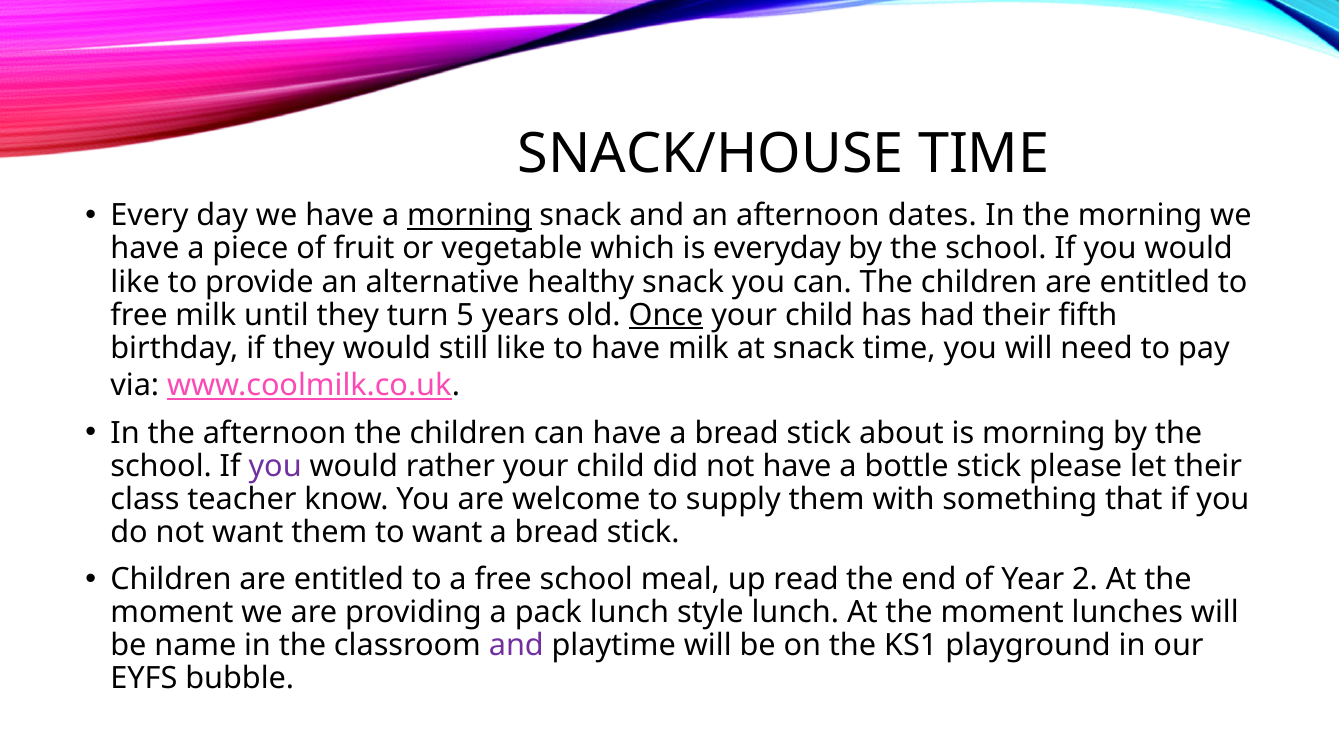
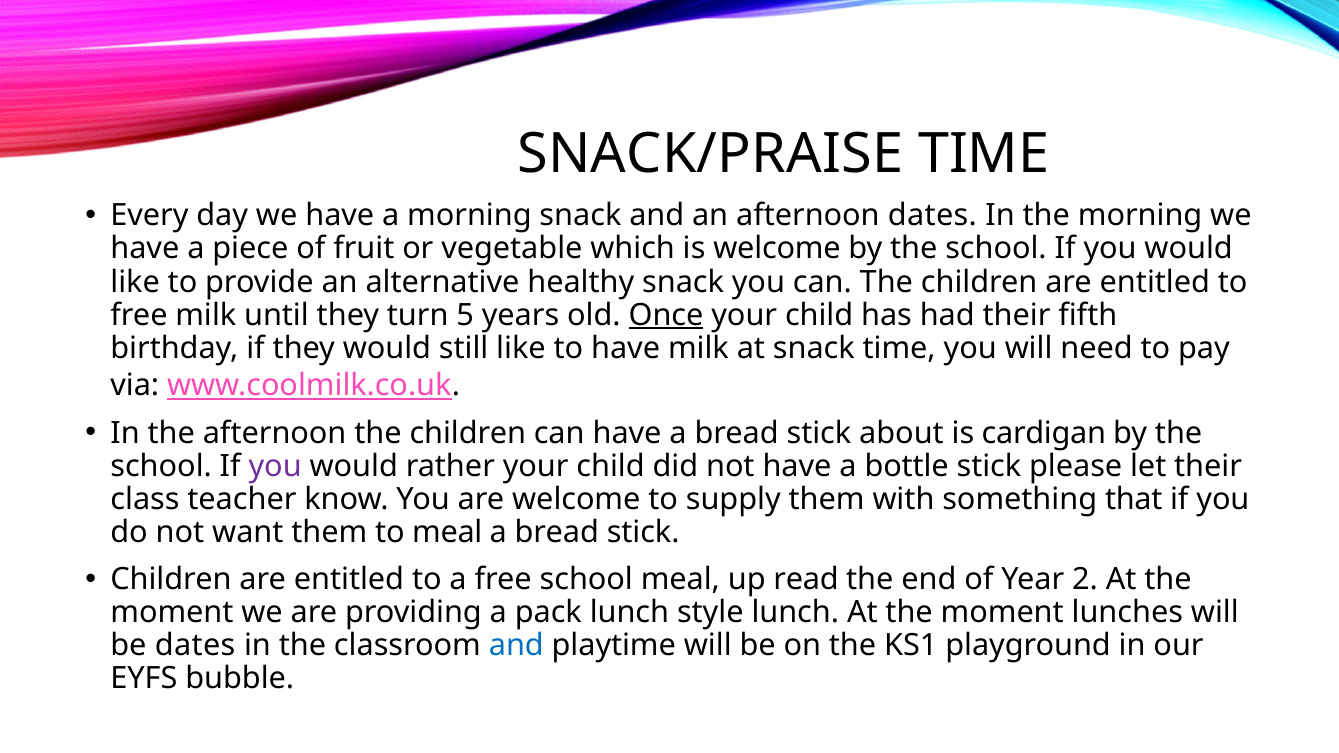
SNACK/HOUSE: SNACK/HOUSE -> SNACK/PRAISE (711, 155)
morning underline: present -> none (469, 216)
is everyday: everyday -> welcome (777, 249)
is morning: morning -> cardigan (1044, 433)
to want: want -> meal (447, 532)
be name: name -> dates (195, 646)
and colour: purple -> blue (516, 646)
